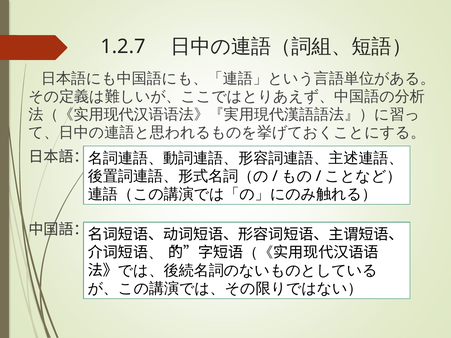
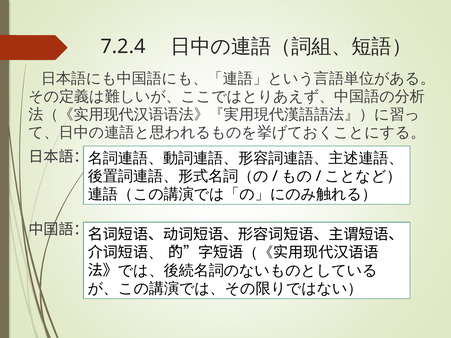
1.2.7: 1.2.7 -> 7.2.4 (123, 46)
